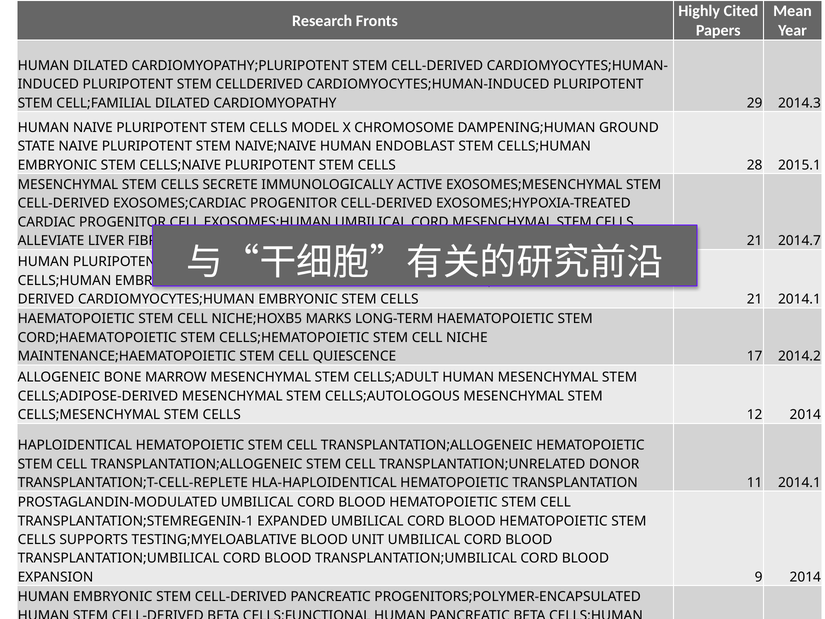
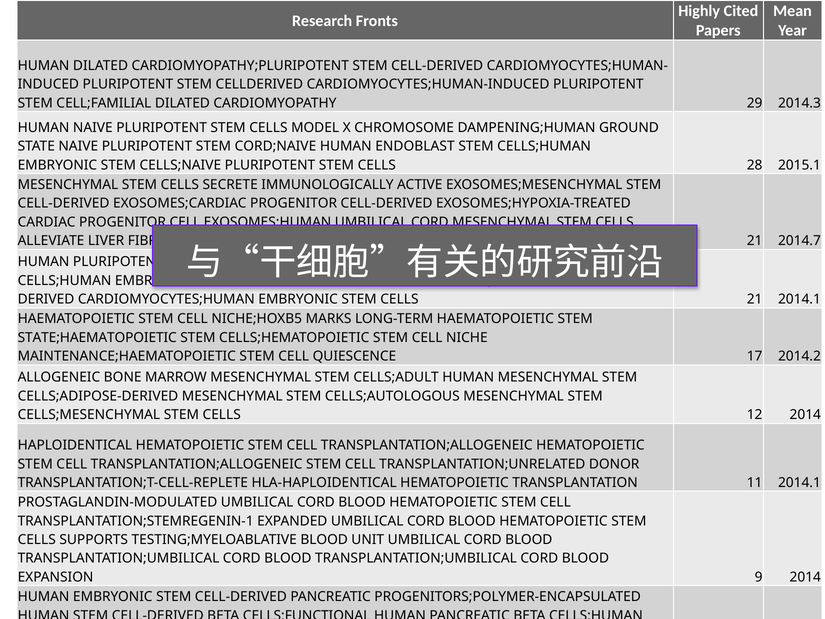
NAIVE;NAIVE: NAIVE;NAIVE -> CORD;NAIVE (275, 146)
CORD;HAEMATOPOIETIC: CORD;HAEMATOPOIETIC -> STATE;HAEMATOPOIETIC (97, 337)
